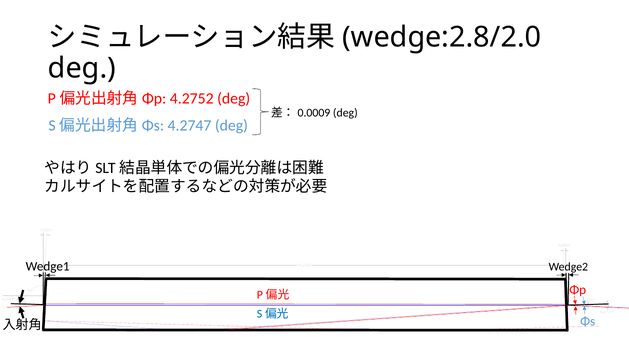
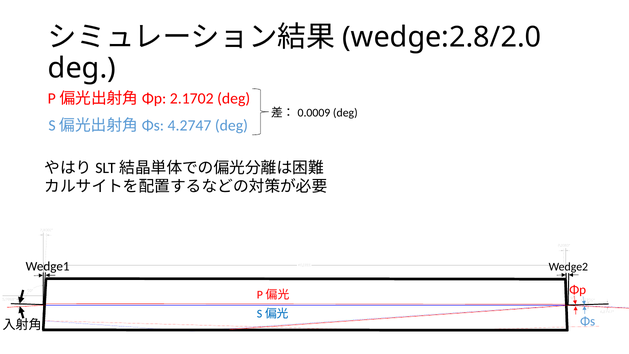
4.2752: 4.2752 -> 2.1702 (192, 99)
